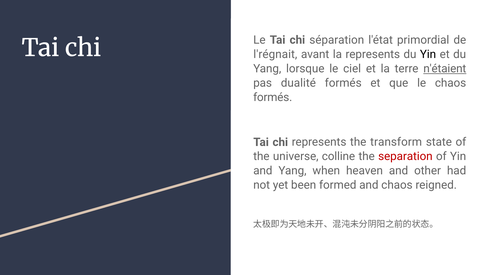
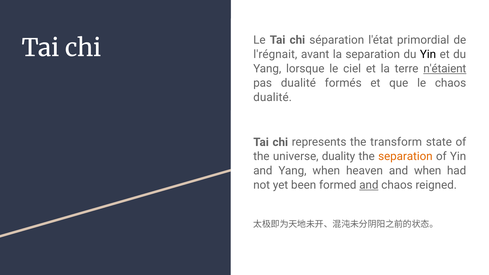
la represents: represents -> separation (373, 54)
formés: formés -> dualité (273, 97)
colline: colline -> duality (339, 157)
separation colour: red -> orange (405, 157)
and other: other -> when (428, 171)
and underline: none -> present (369, 185)
